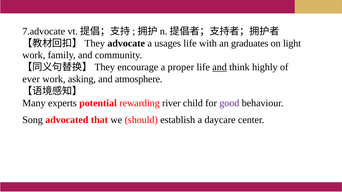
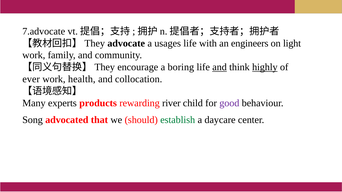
graduates: graduates -> engineers (250, 43)
proper: proper -> boring (181, 67)
highly underline: none -> present (265, 67)
asking: asking -> health (82, 79)
atmosphere: atmosphere -> collocation (139, 79)
potential: potential -> products (98, 103)
establish colour: black -> green (178, 120)
